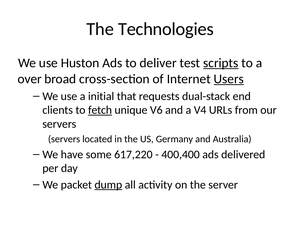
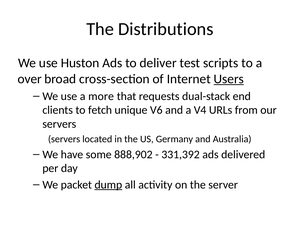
Technologies: Technologies -> Distributions (166, 29)
scripts underline: present -> none (221, 63)
initial: initial -> more (101, 96)
fetch underline: present -> none (100, 110)
617,220: 617,220 -> 888,902 (133, 154)
400,400: 400,400 -> 331,392 (181, 154)
